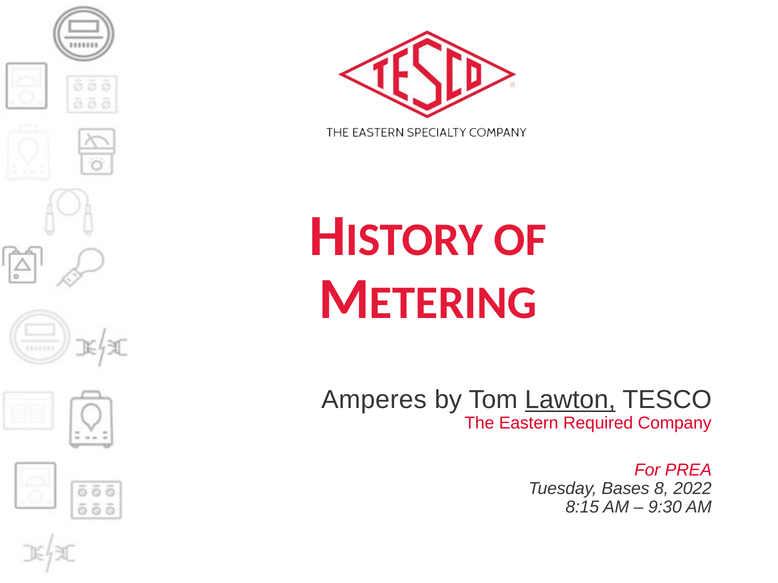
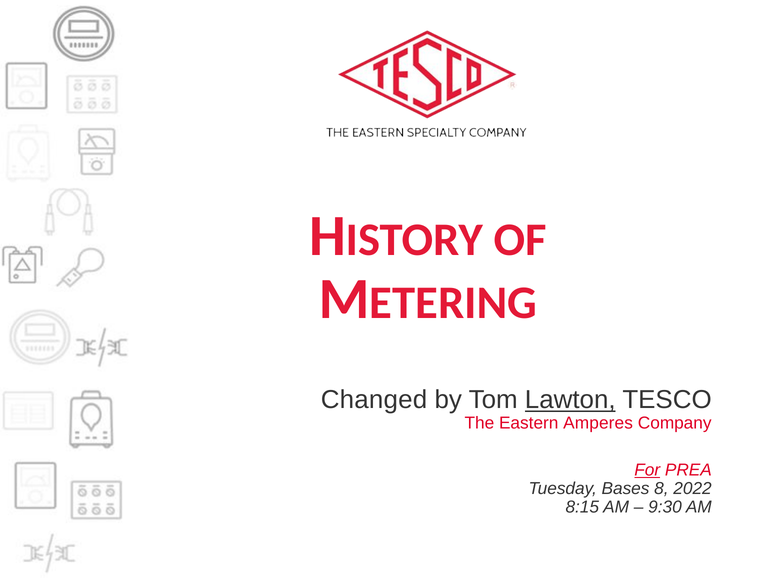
Amperes: Amperes -> Changed (374, 400)
Required: Required -> Amperes (598, 424)
For underline: none -> present (647, 470)
